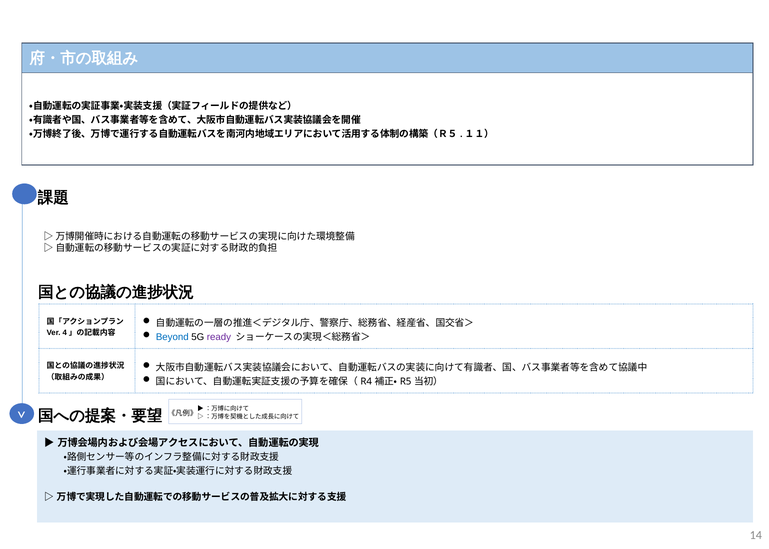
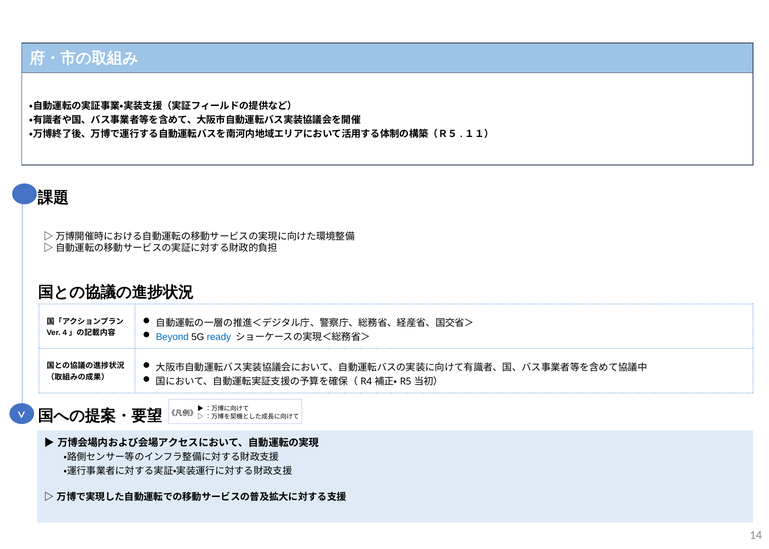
ready colour: purple -> blue (219, 337)
